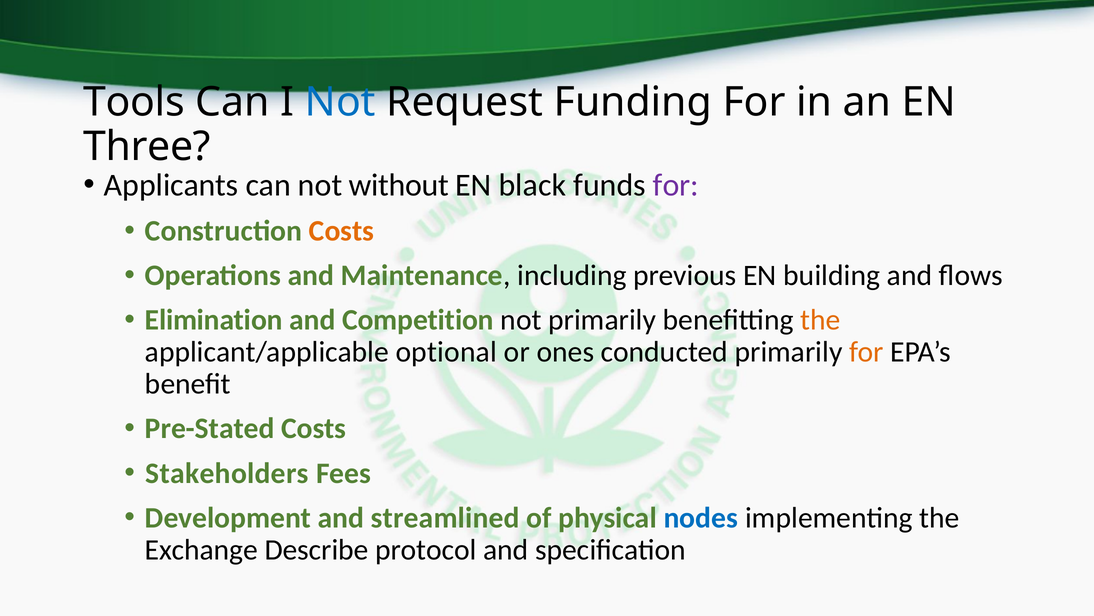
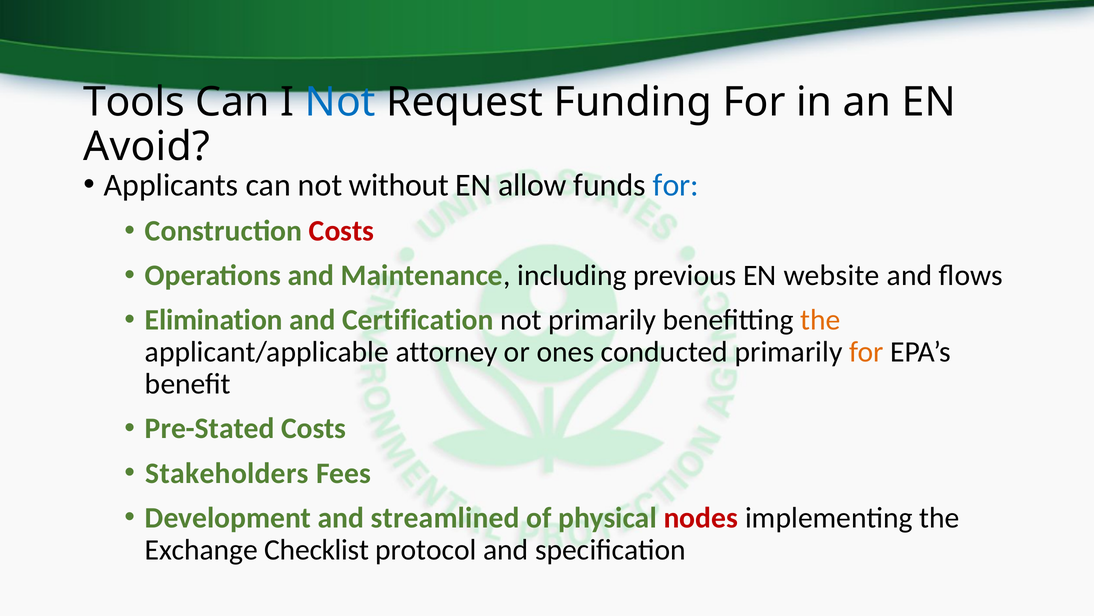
Three: Three -> Avoid (147, 146)
black: black -> allow (533, 185)
for colour: purple -> blue (676, 185)
Costs colour: orange -> red (342, 231)
building: building -> website (832, 275)
Competition: Competition -> Certification (418, 320)
optional: optional -> attorney (447, 352)
nodes colour: blue -> red (701, 517)
Describe: Describe -> Checklist (317, 549)
